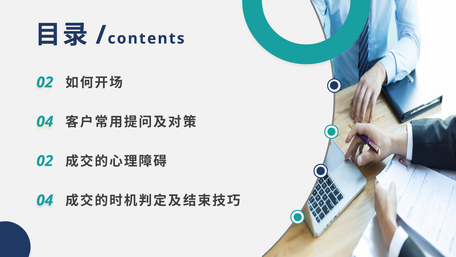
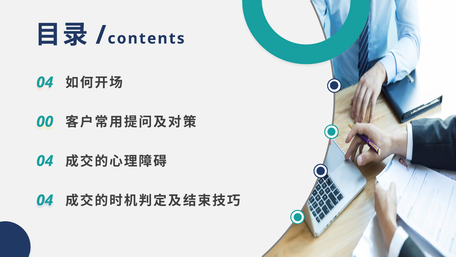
2: 2 -> 4 (49, 82)
4: 4 -> 0 (49, 121)
2: 2 -> 4 (49, 161)
